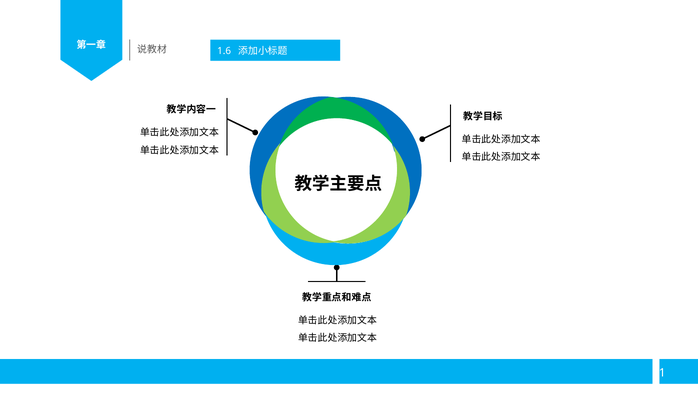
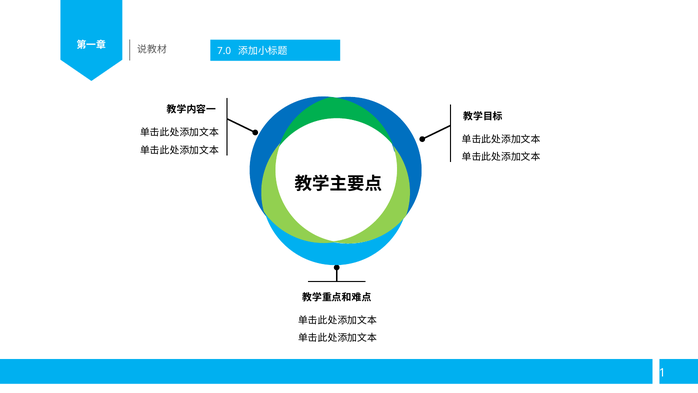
1.6: 1.6 -> 7.0 (224, 51)
